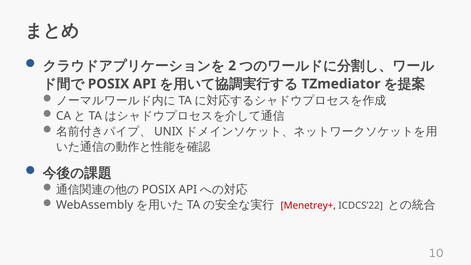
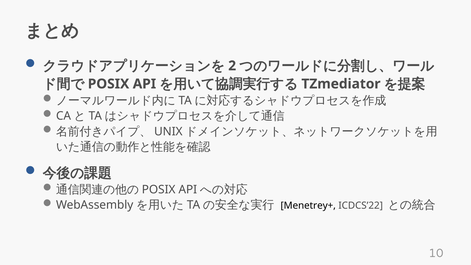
Menetrey+ colour: red -> black (308, 206)
